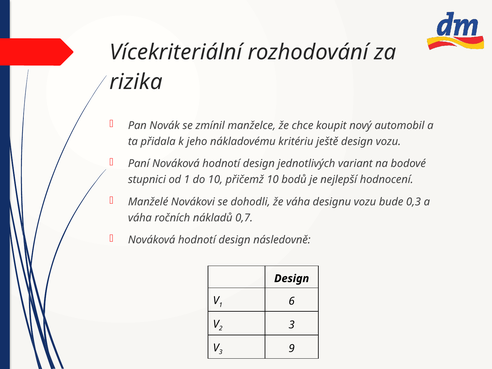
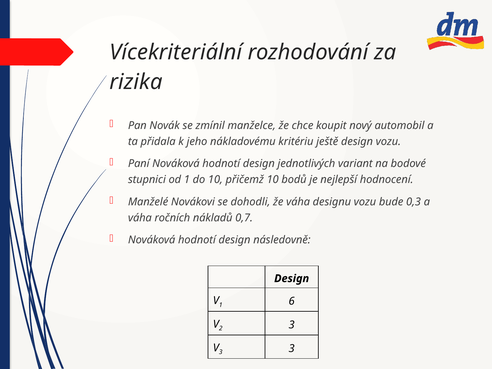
3 9: 9 -> 3 (292, 348)
